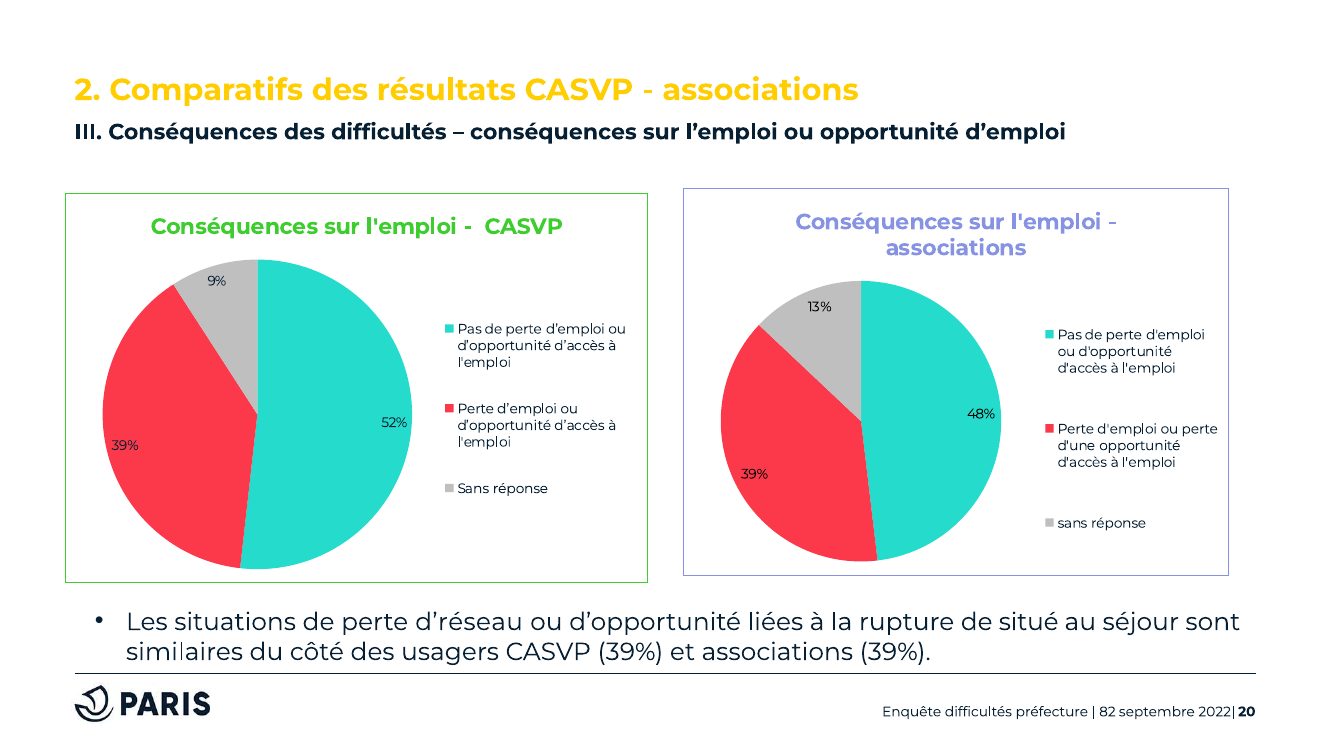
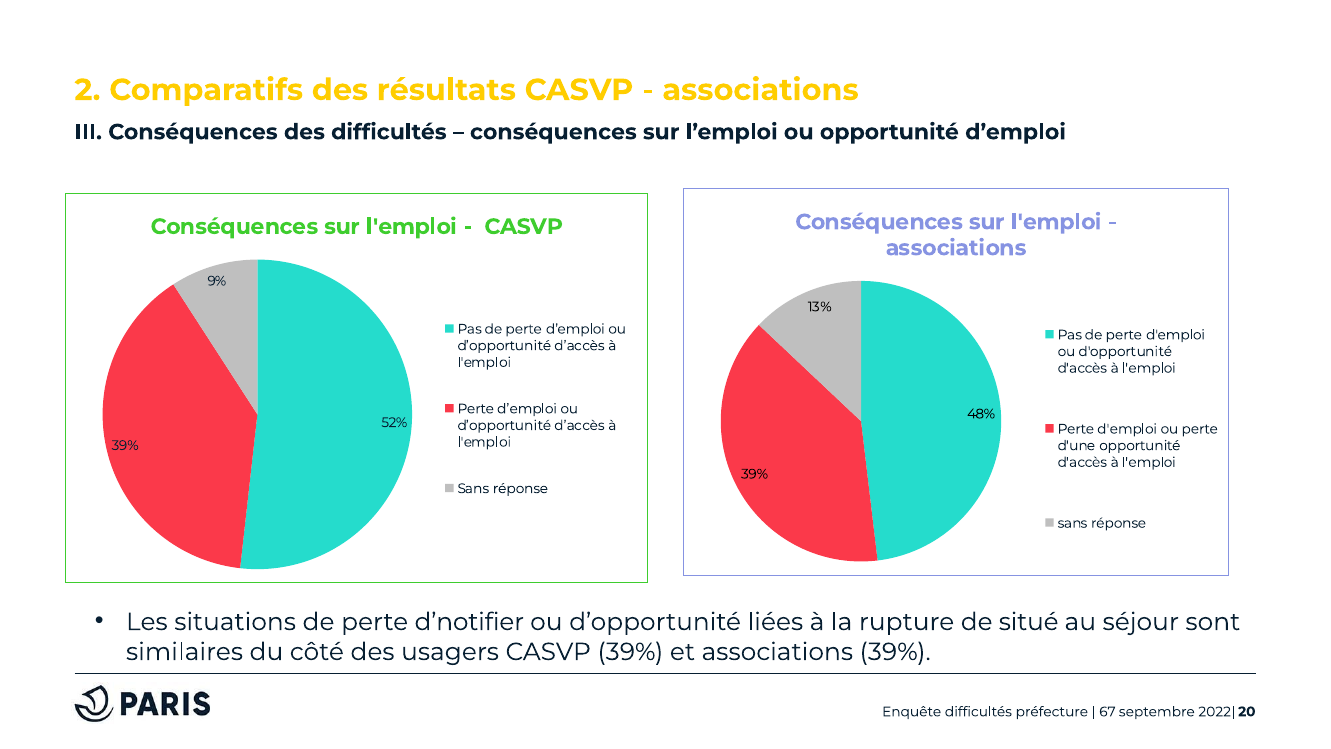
d’réseau: d’réseau -> d’notifier (469, 622)
82: 82 -> 67 (1107, 711)
